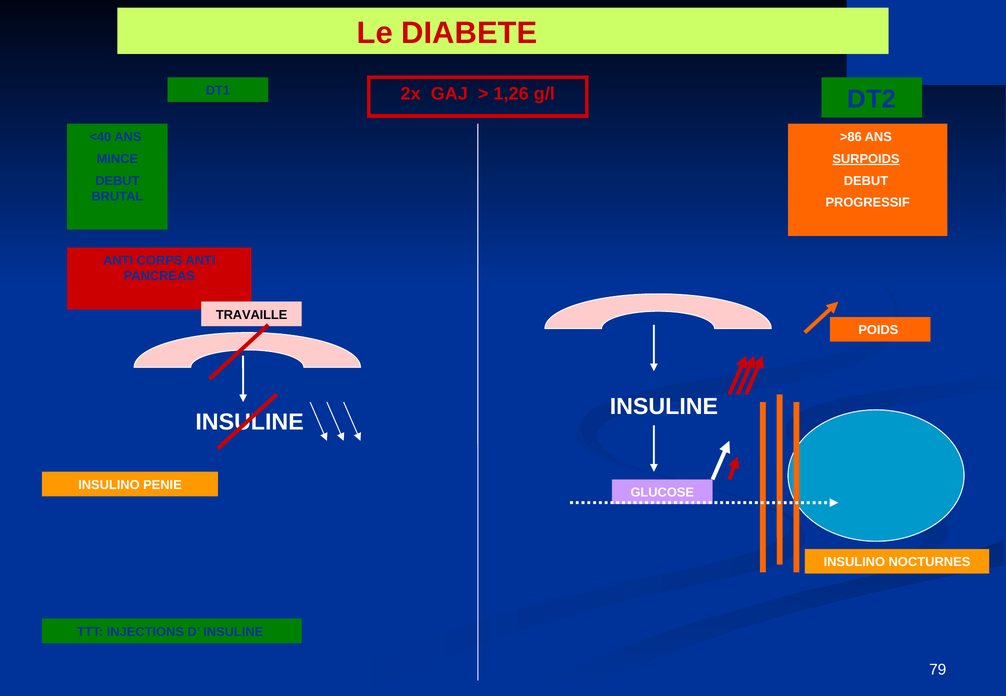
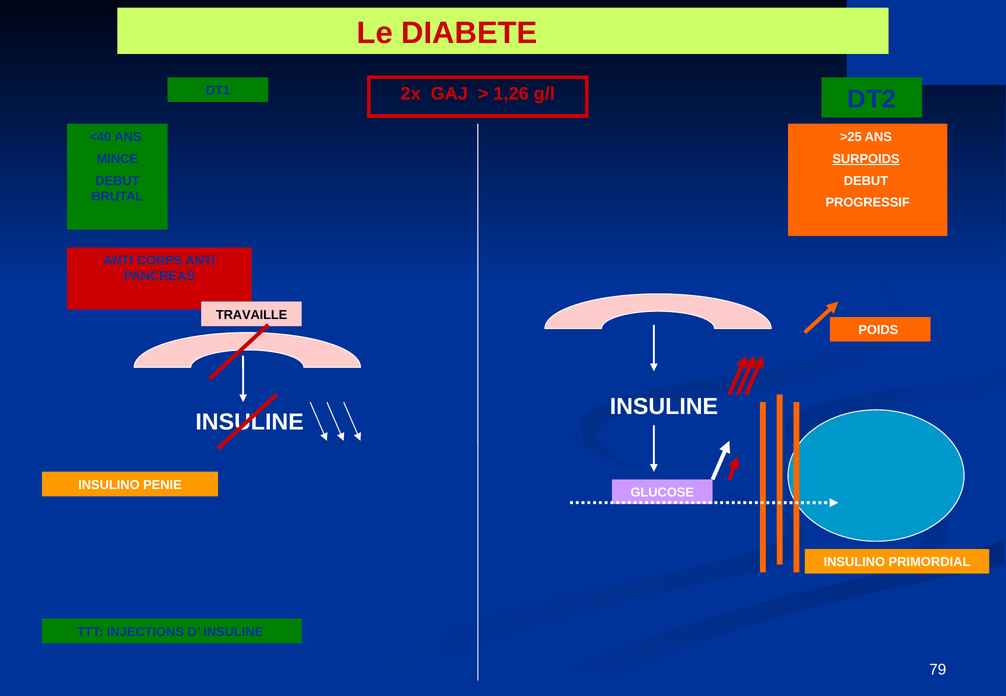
>86: >86 -> >25 (851, 137)
NOCTURNES: NOCTURNES -> PRIMORDIAL (929, 563)
